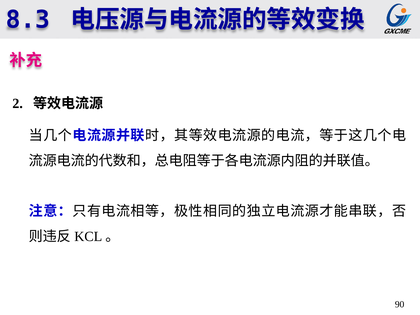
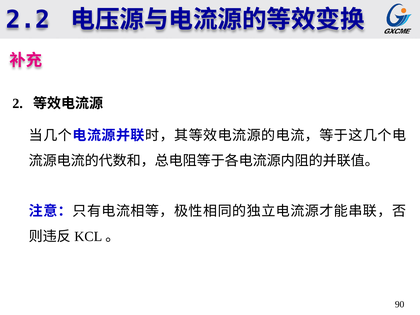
8.3: 8.3 -> 2.2 (28, 20)
